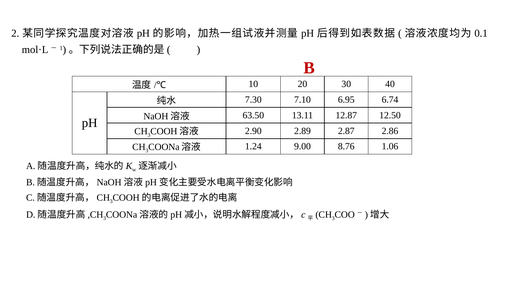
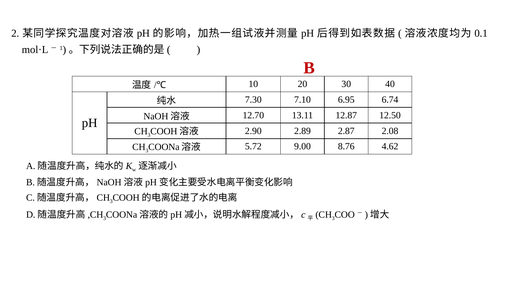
63.50: 63.50 -> 12.70 (253, 115)
2.86: 2.86 -> 2.08 (390, 131)
1.24: 1.24 -> 5.72 (253, 147)
1.06: 1.06 -> 4.62 (390, 147)
